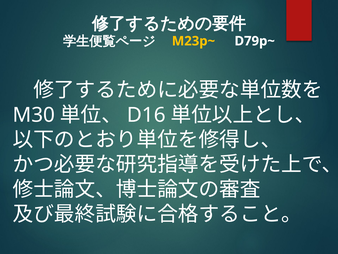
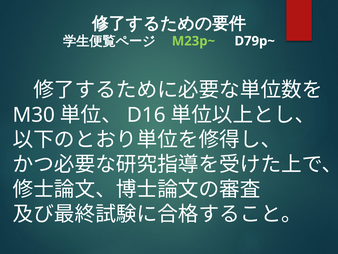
M23p~ colour: yellow -> light green (193, 41)
